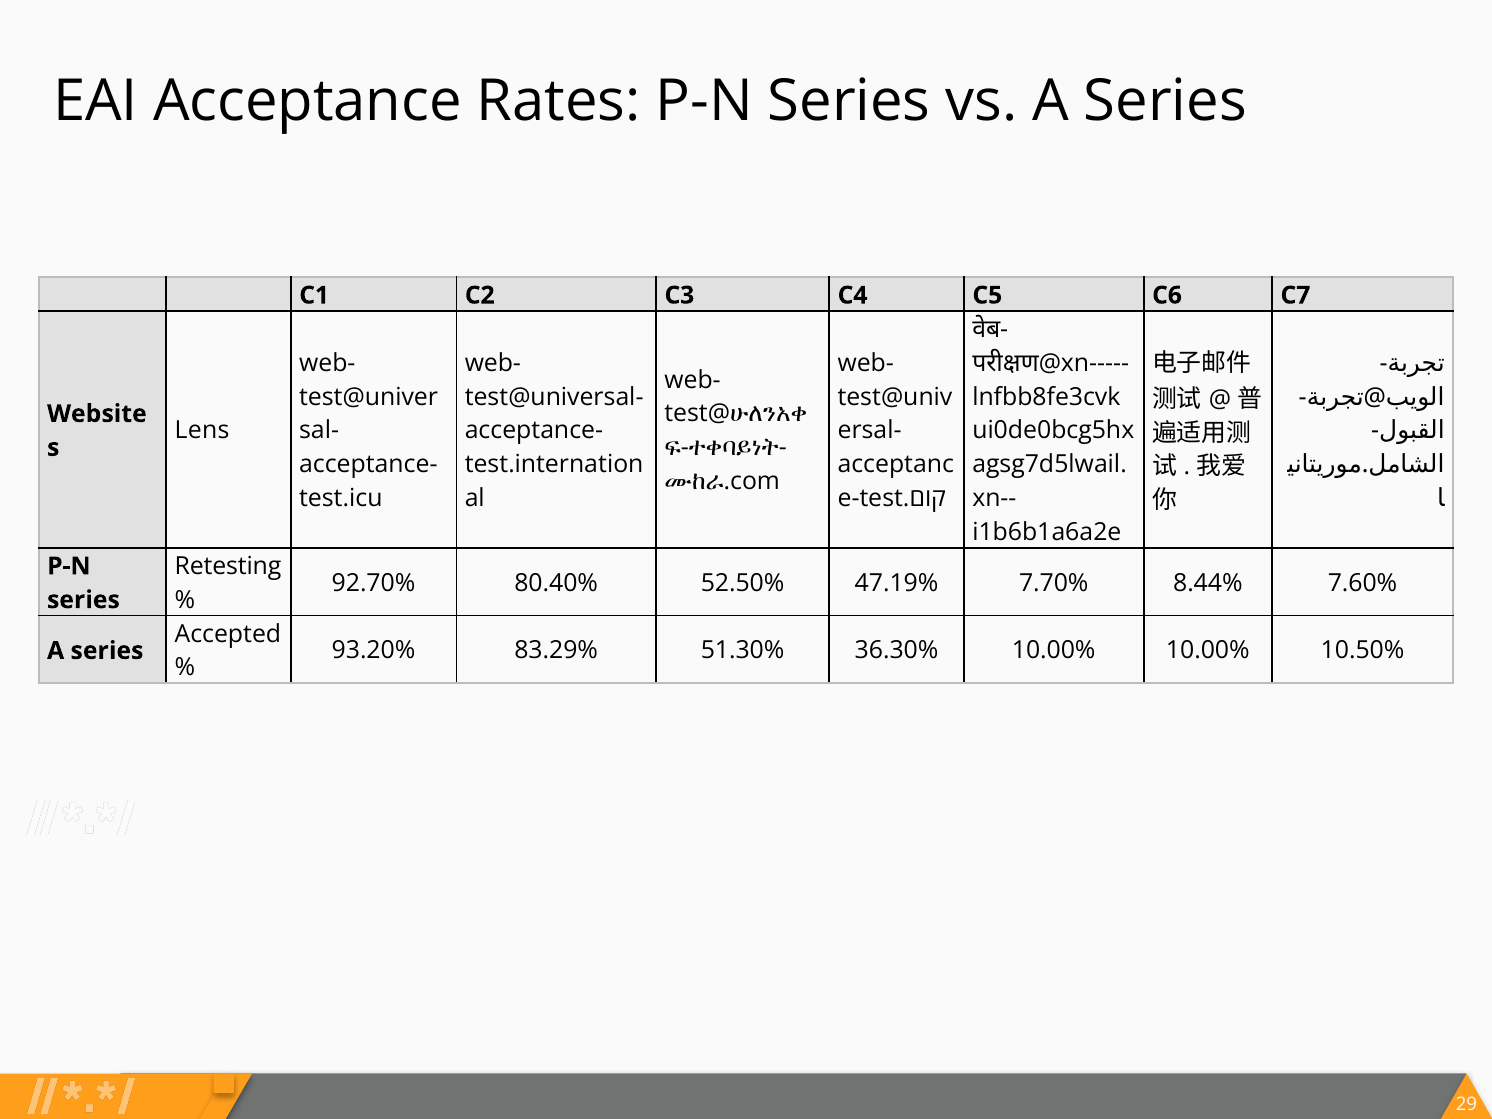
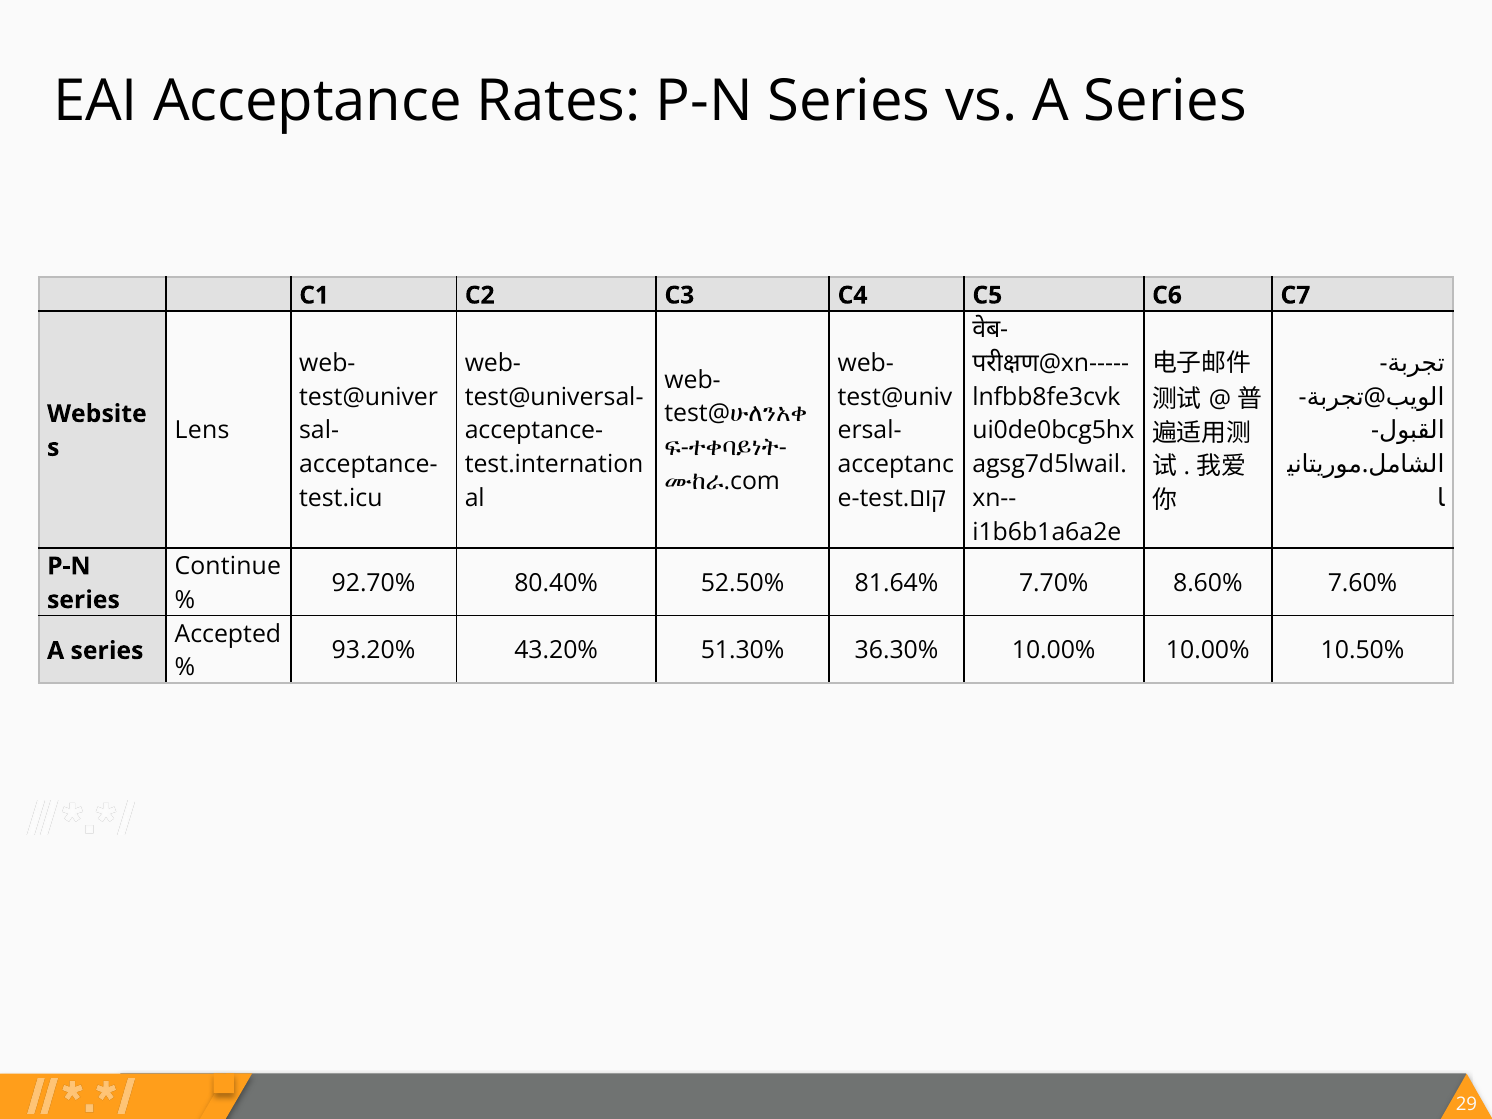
Retesting: Retesting -> Continue (228, 566)
47.19%: 47.19% -> 81.64% (897, 583)
8.44%: 8.44% -> 8.60% (1208, 583)
83.29%: 83.29% -> 43.20% (556, 651)
